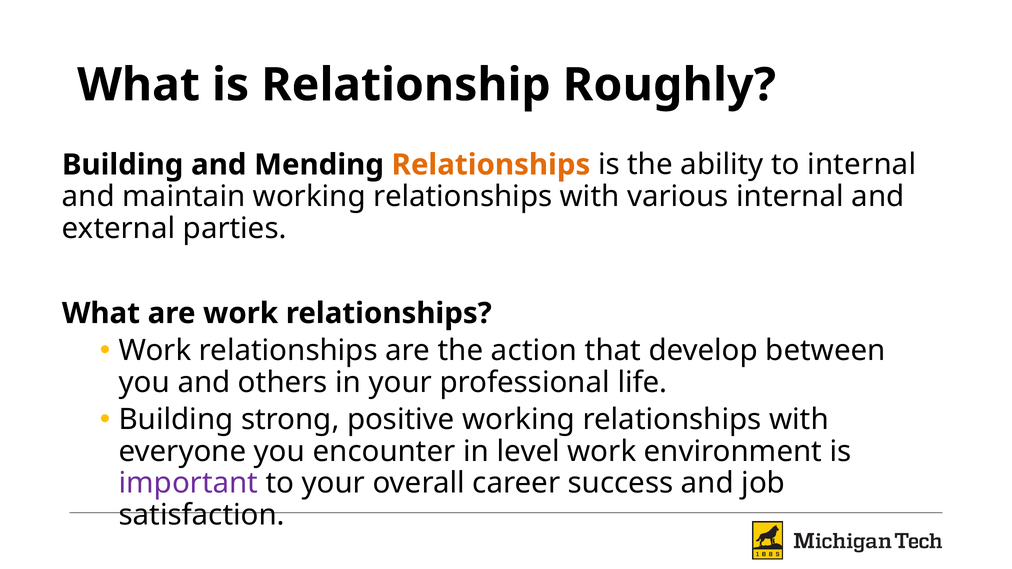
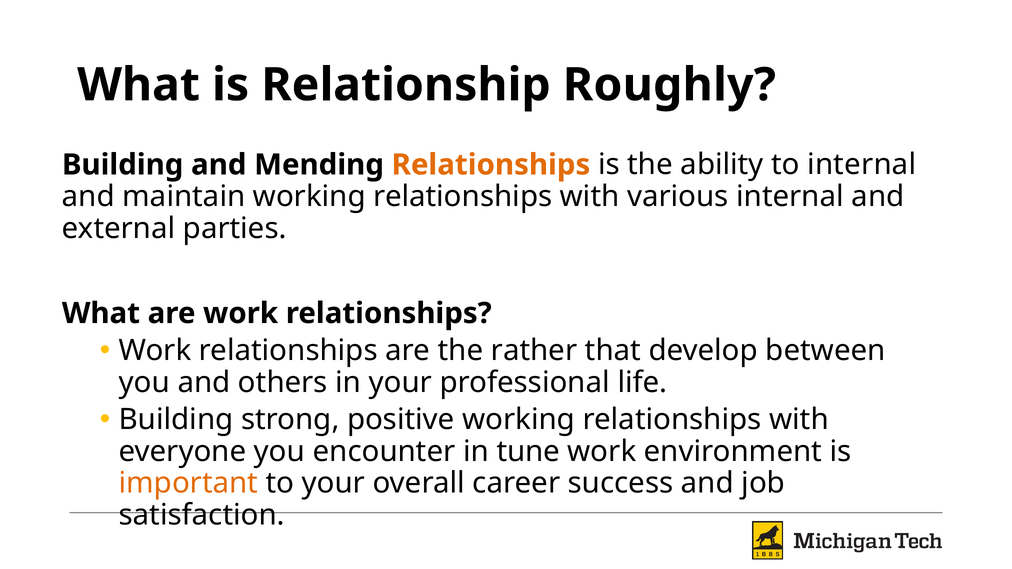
action: action -> rather (534, 351)
level: level -> tune (528, 452)
important colour: purple -> orange (188, 483)
